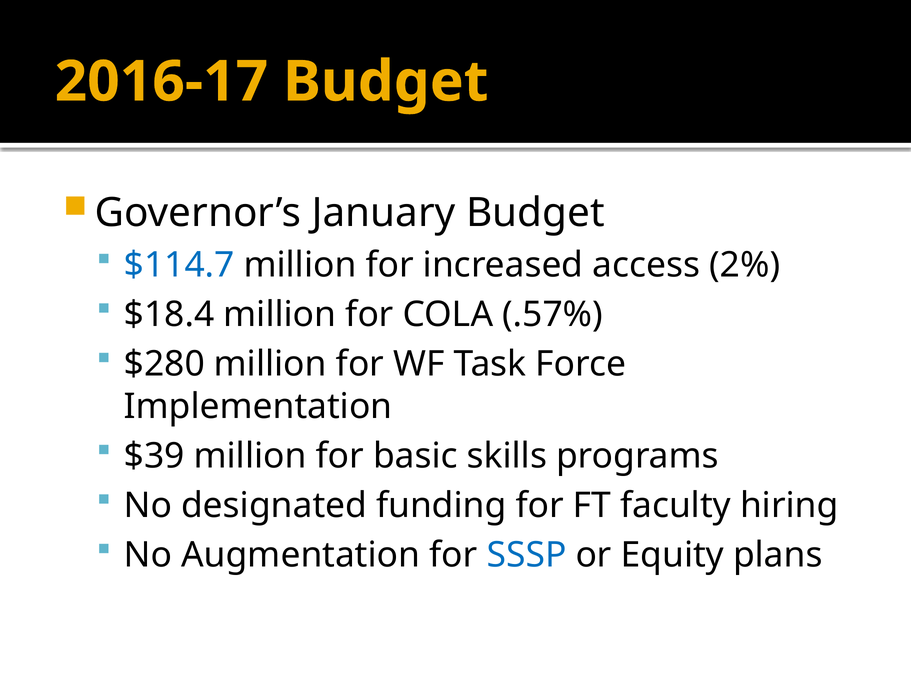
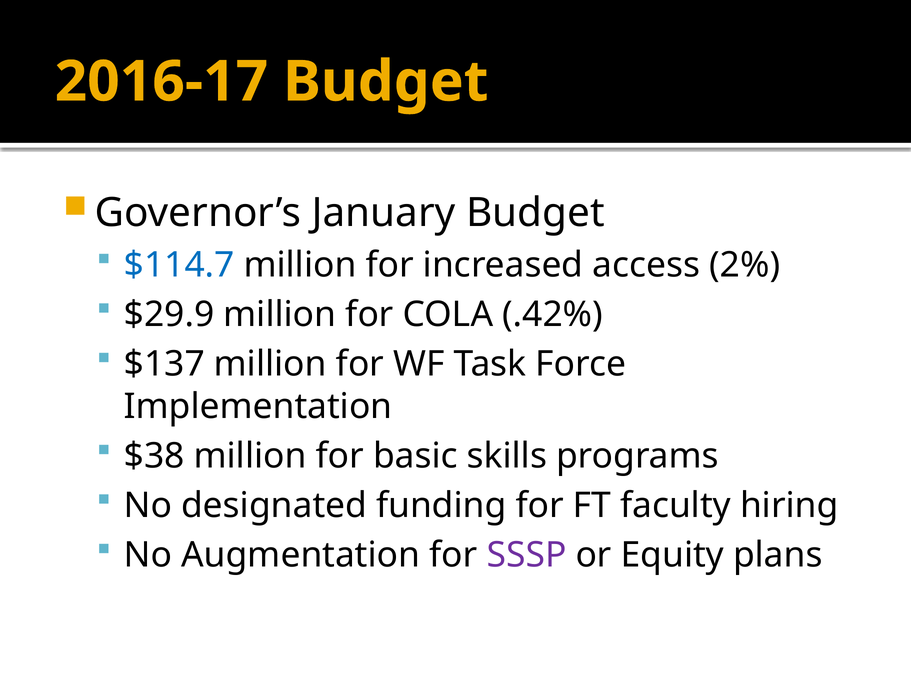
$18.4: $18.4 -> $29.9 (169, 315)
.57%: .57% -> .42% (553, 315)
$280: $280 -> $137 (164, 364)
$39: $39 -> $38 (154, 456)
SSSP colour: blue -> purple (527, 555)
